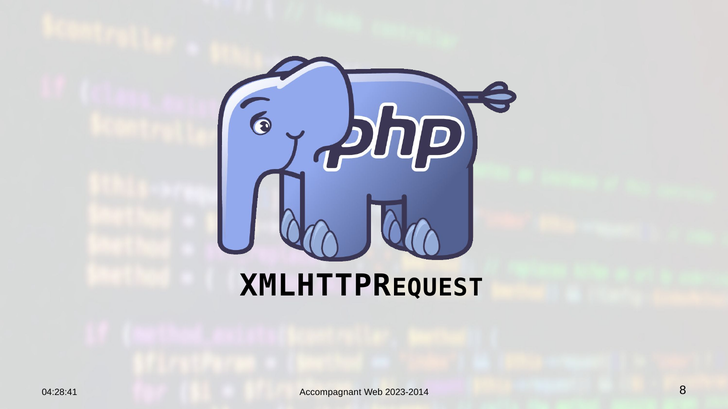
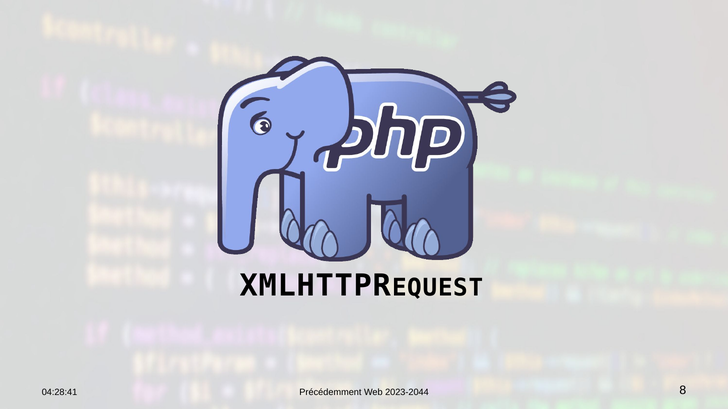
Accompagnant: Accompagnant -> Précédemment (330, 393)
2023-2014: 2023-2014 -> 2023-2044 (407, 393)
